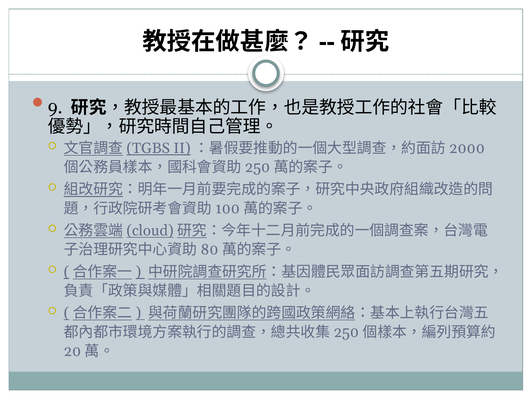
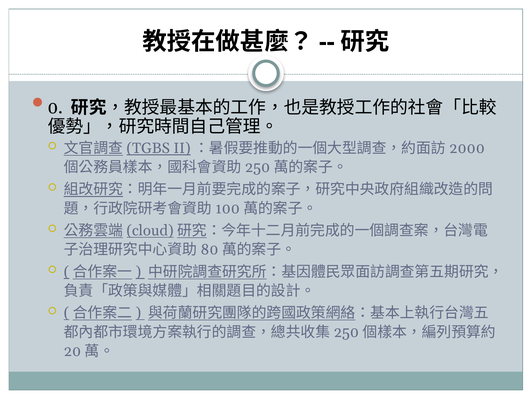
9: 9 -> 0 (55, 108)
